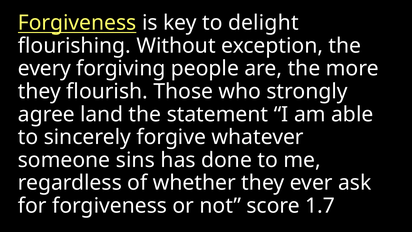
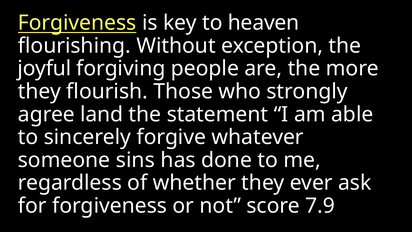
delight: delight -> heaven (264, 23)
every: every -> joyful (44, 69)
1.7: 1.7 -> 7.9 (320, 206)
